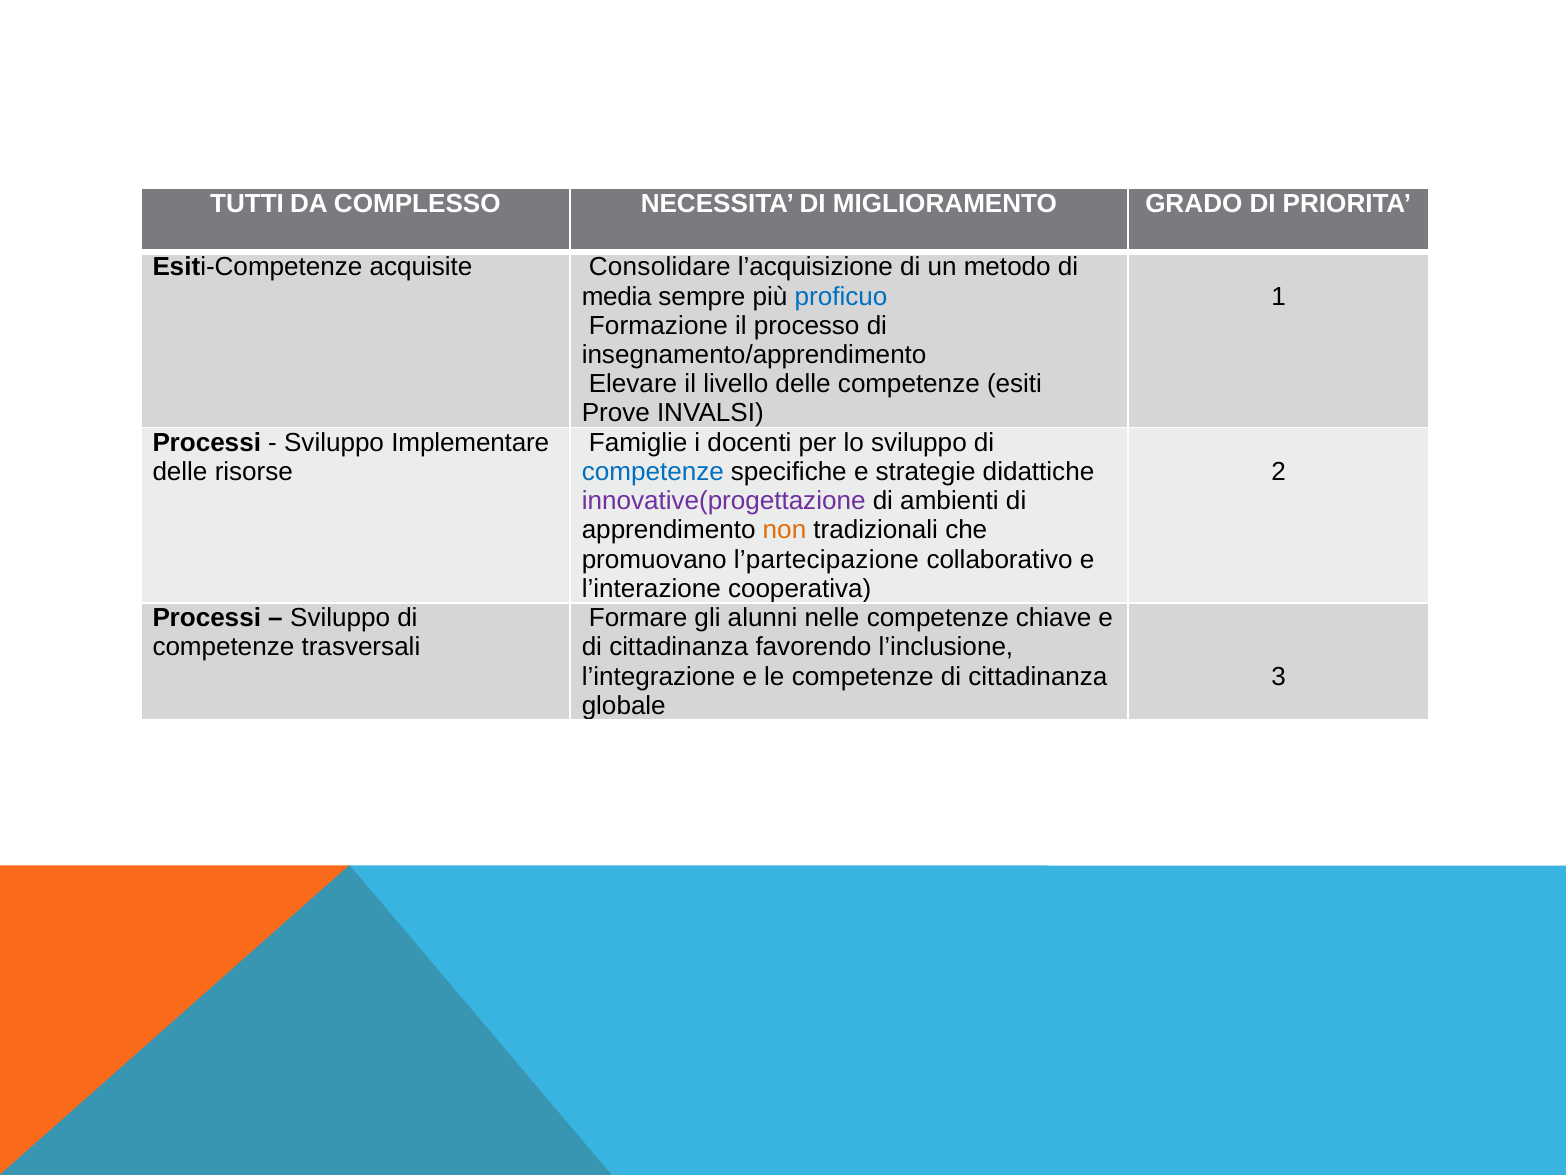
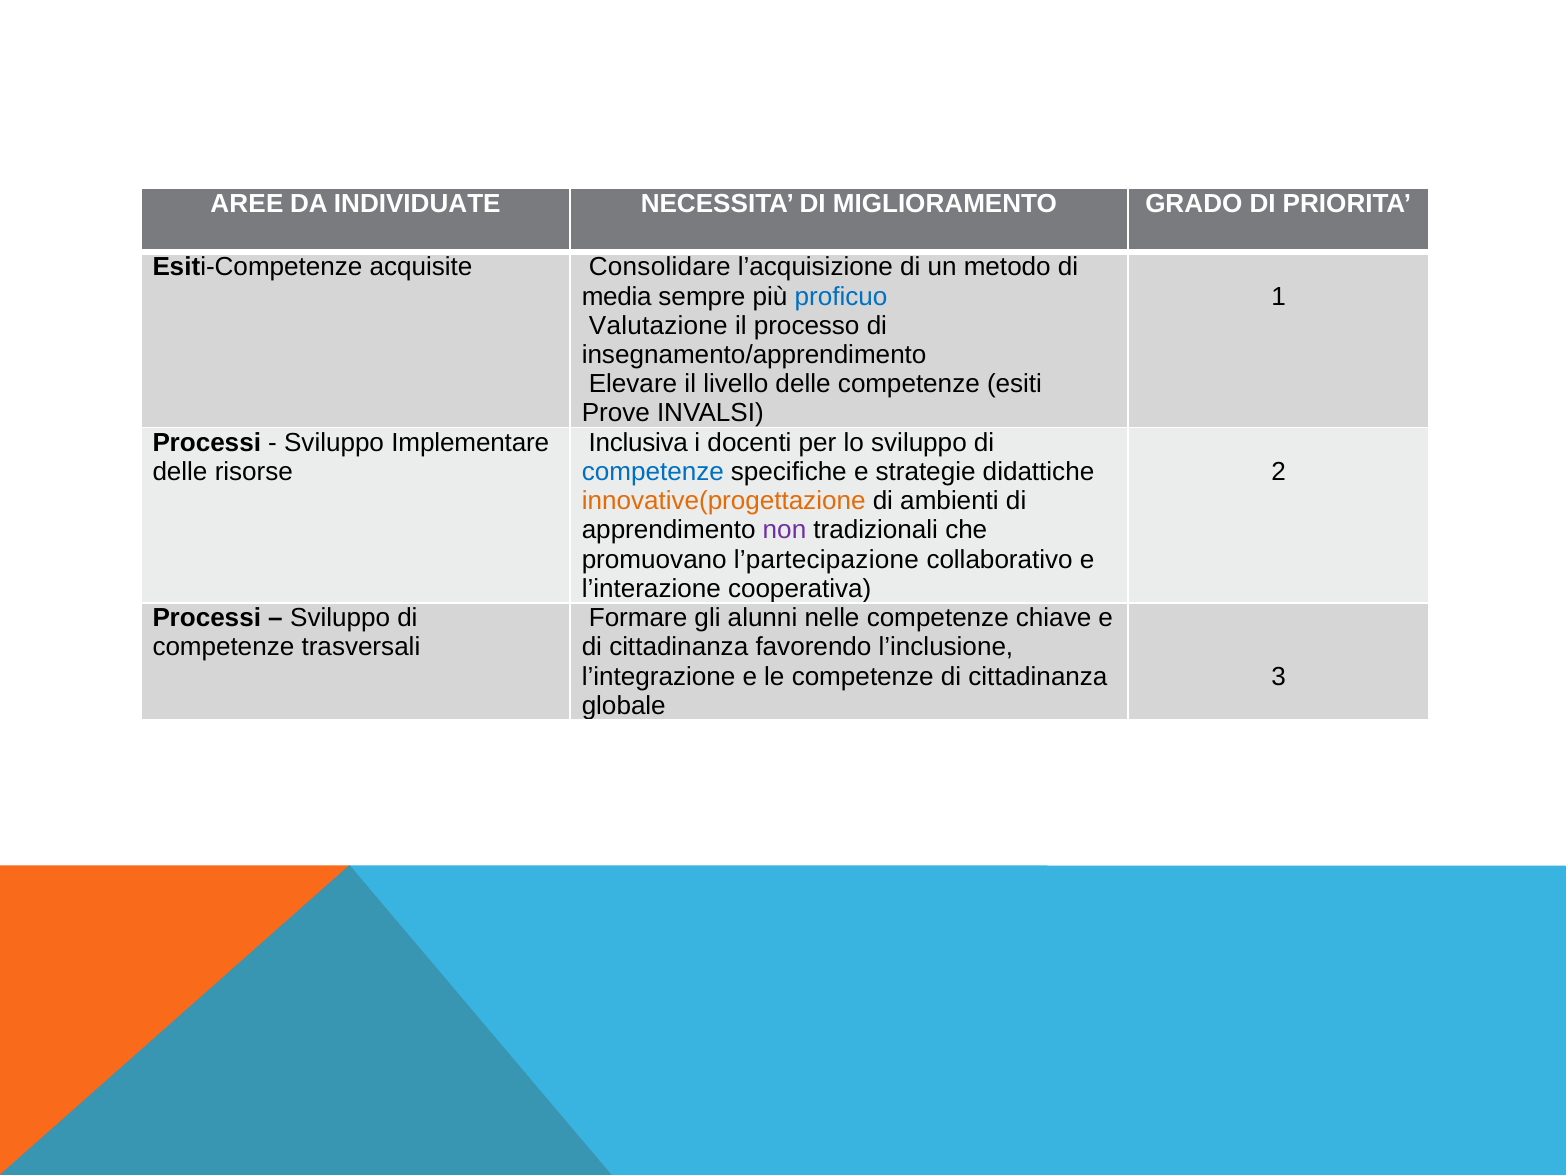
TUTTI: TUTTI -> AREE (247, 204)
COMPLESSO: COMPLESSO -> INDIVIDUATE (417, 204)
Formazione: Formazione -> Valutazione (658, 325)
Famiglie: Famiglie -> Inclusiva (638, 442)
innovative(progettazione colour: purple -> orange (724, 501)
non colour: orange -> purple (784, 530)
